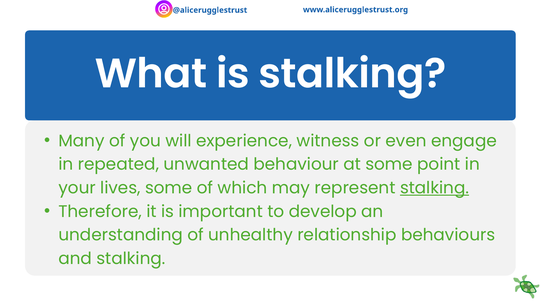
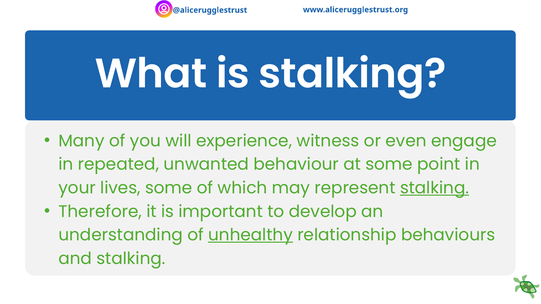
unhealthy underline: none -> present (250, 235)
